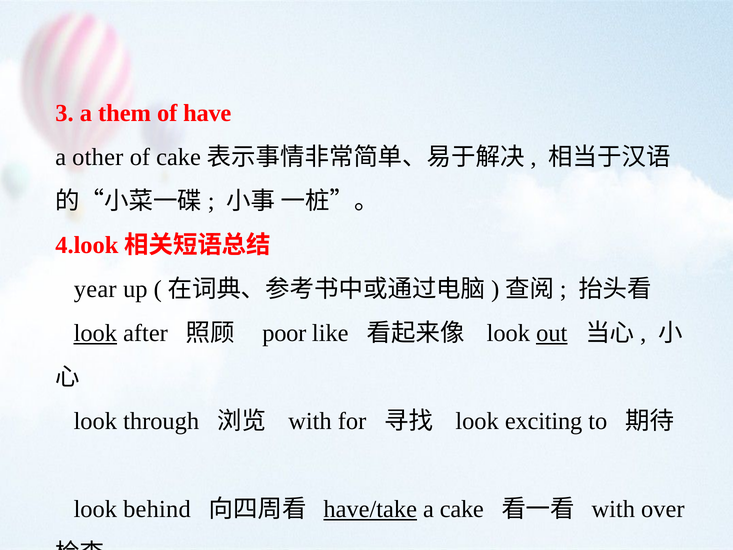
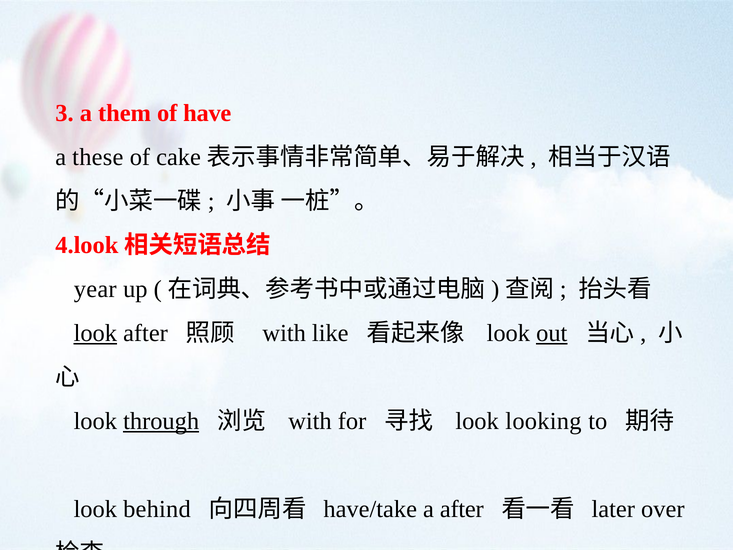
other: other -> these (98, 157)
poor: poor -> with (284, 333)
through underline: none -> present (161, 421)
exciting: exciting -> looking (543, 421)
have/take underline: present -> none (370, 509)
a cake: cake -> after (462, 509)
with: with -> later (613, 509)
